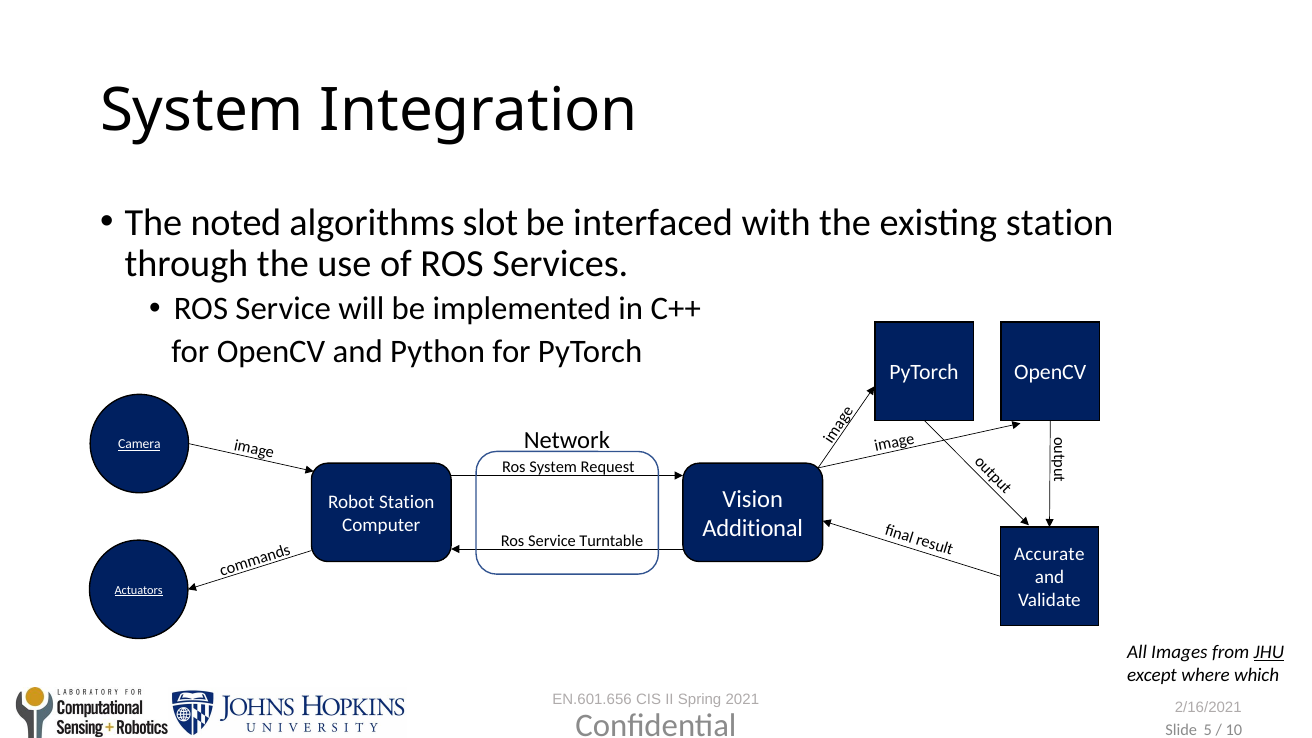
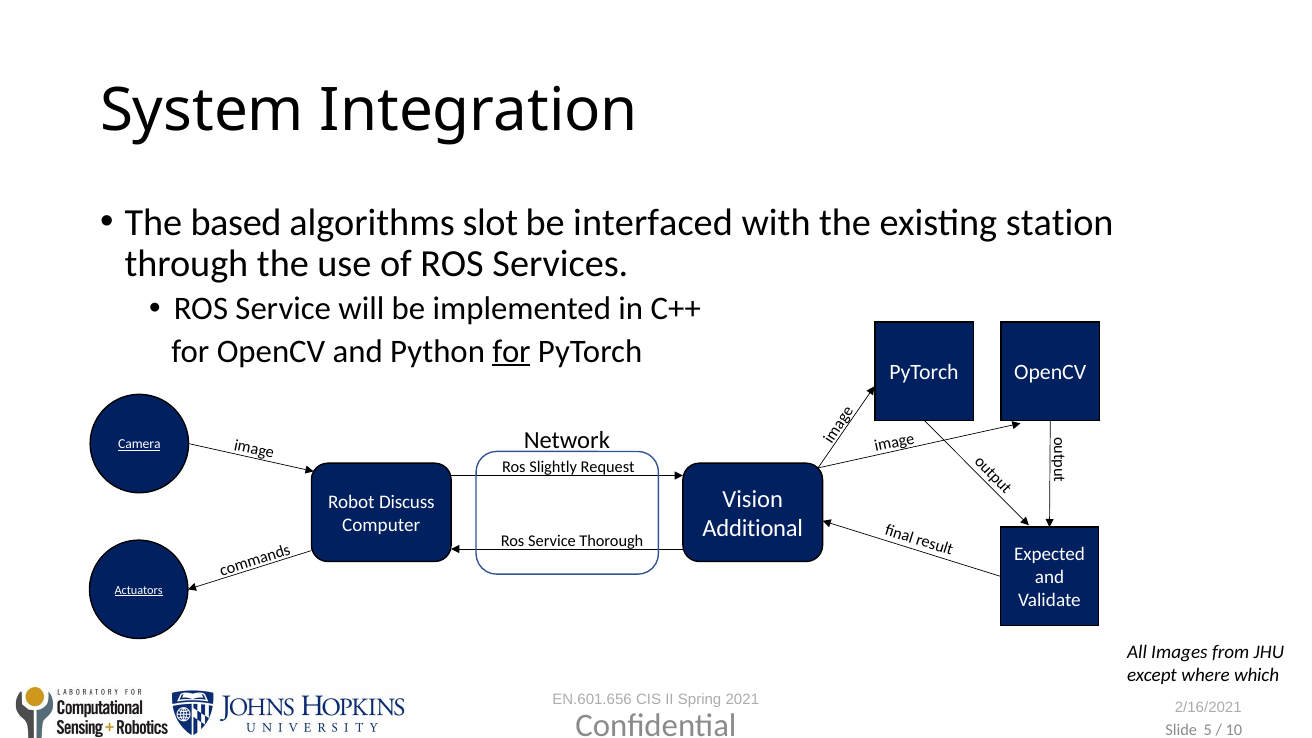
noted: noted -> based (236, 222)
for underline: none -> present (512, 351)
Ros System: System -> Slightly (553, 467)
Robot Station: Station -> Discuss (407, 502)
Turntable: Turntable -> Thorough (611, 541)
Accurate: Accurate -> Expected (1050, 555)
JHU underline: present -> none (1269, 652)
